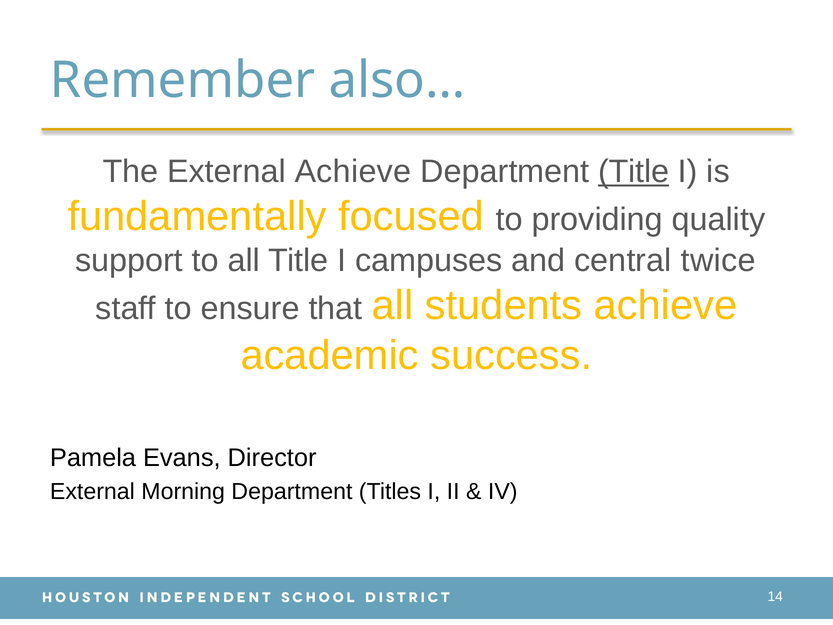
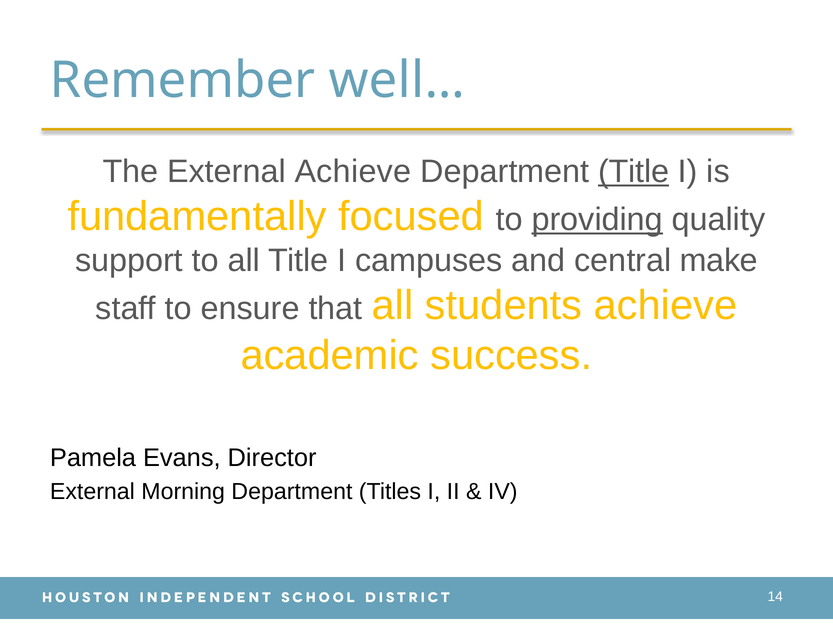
also…: also… -> well… (397, 81)
providing underline: none -> present (597, 220)
twice: twice -> make (719, 260)
